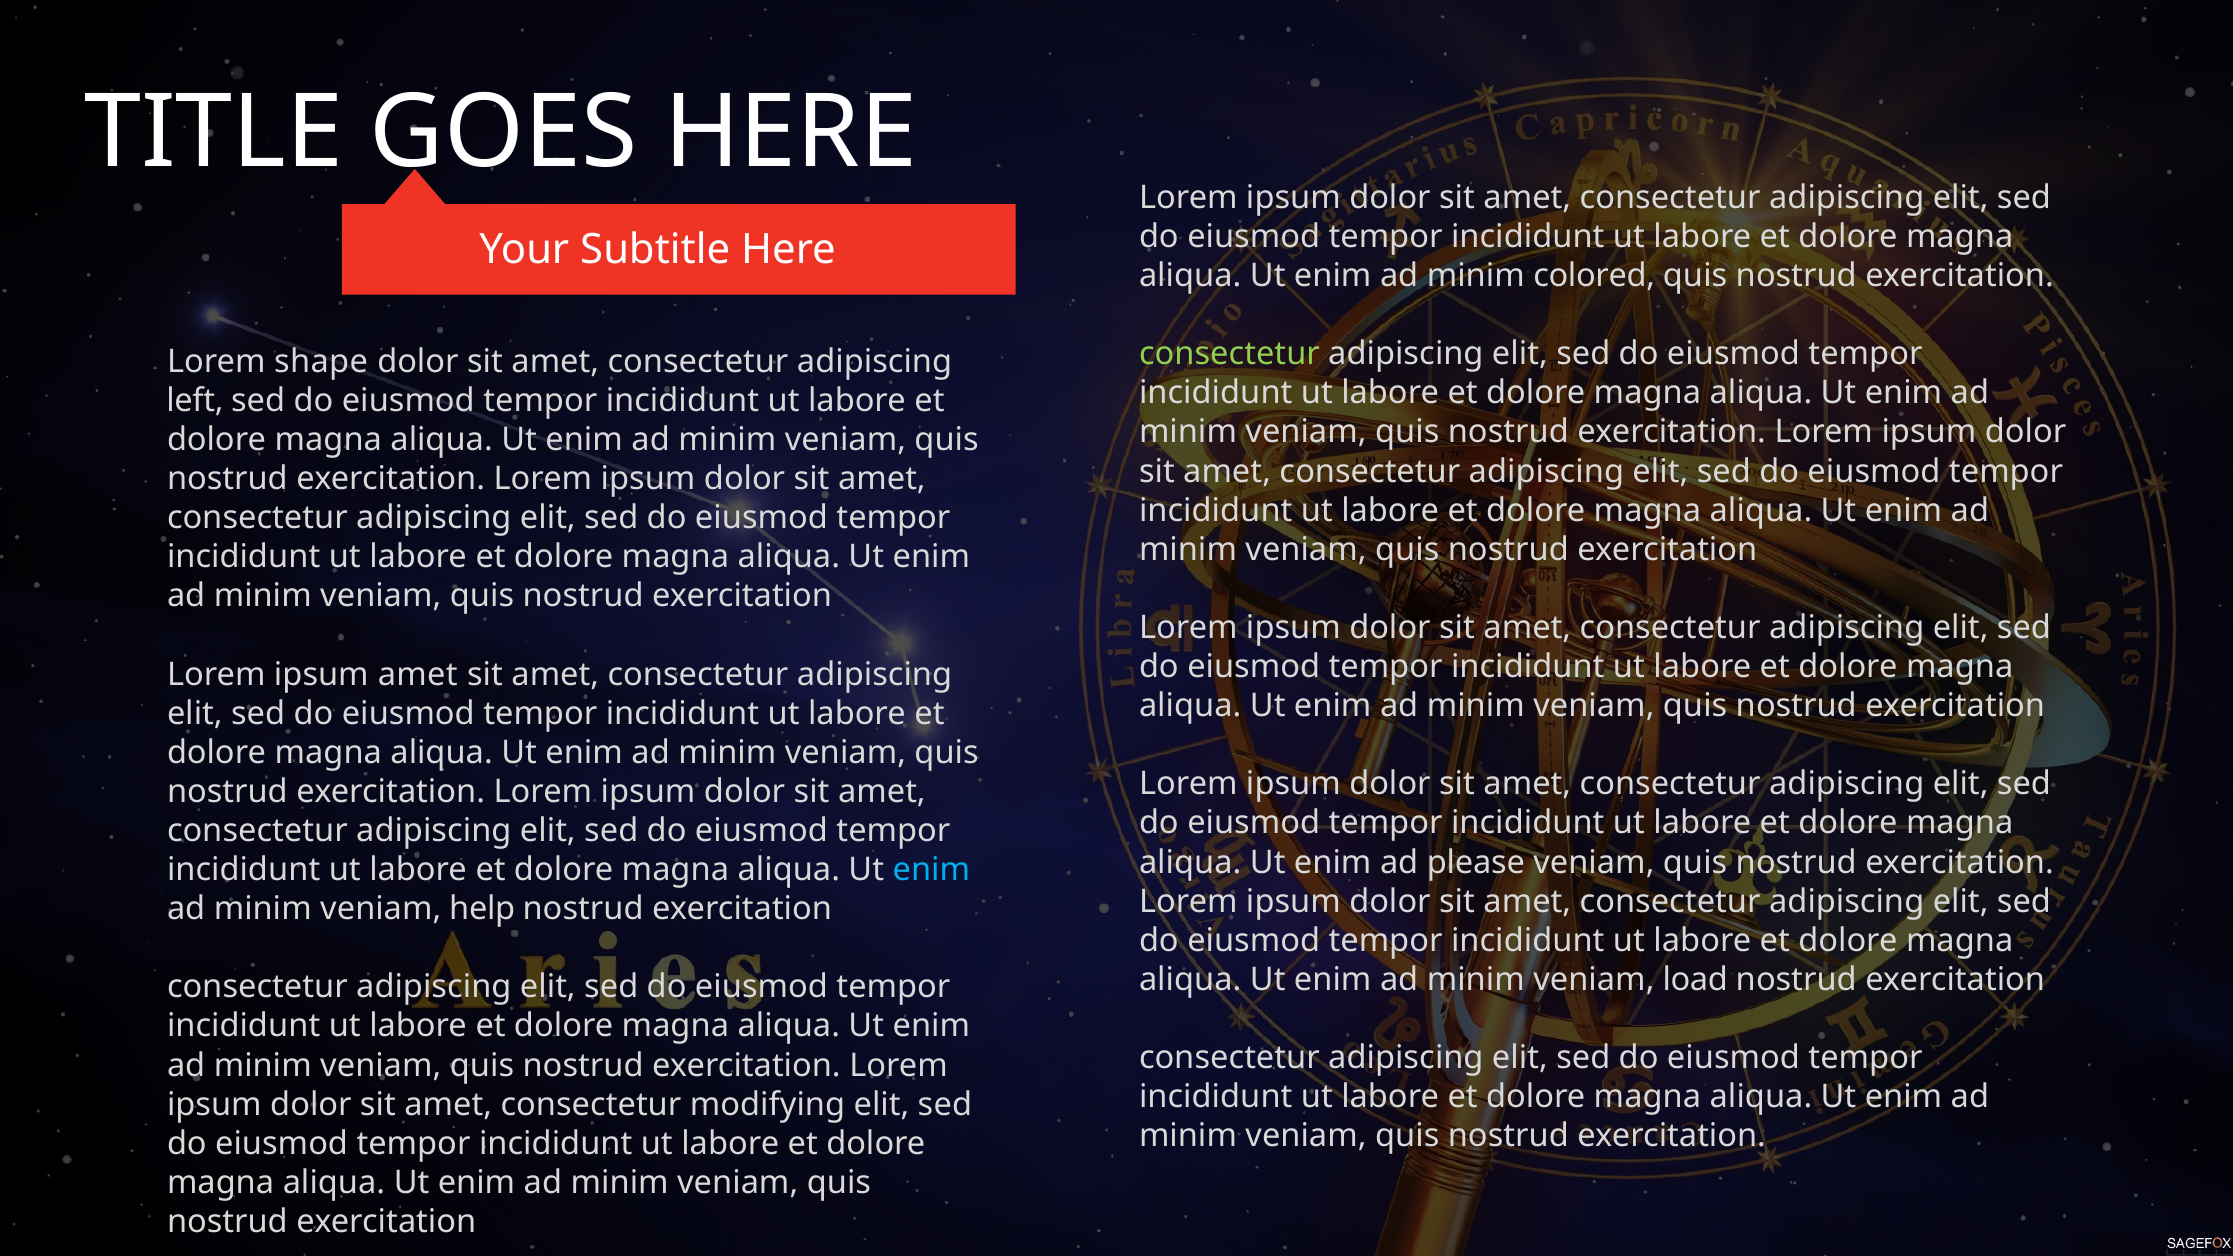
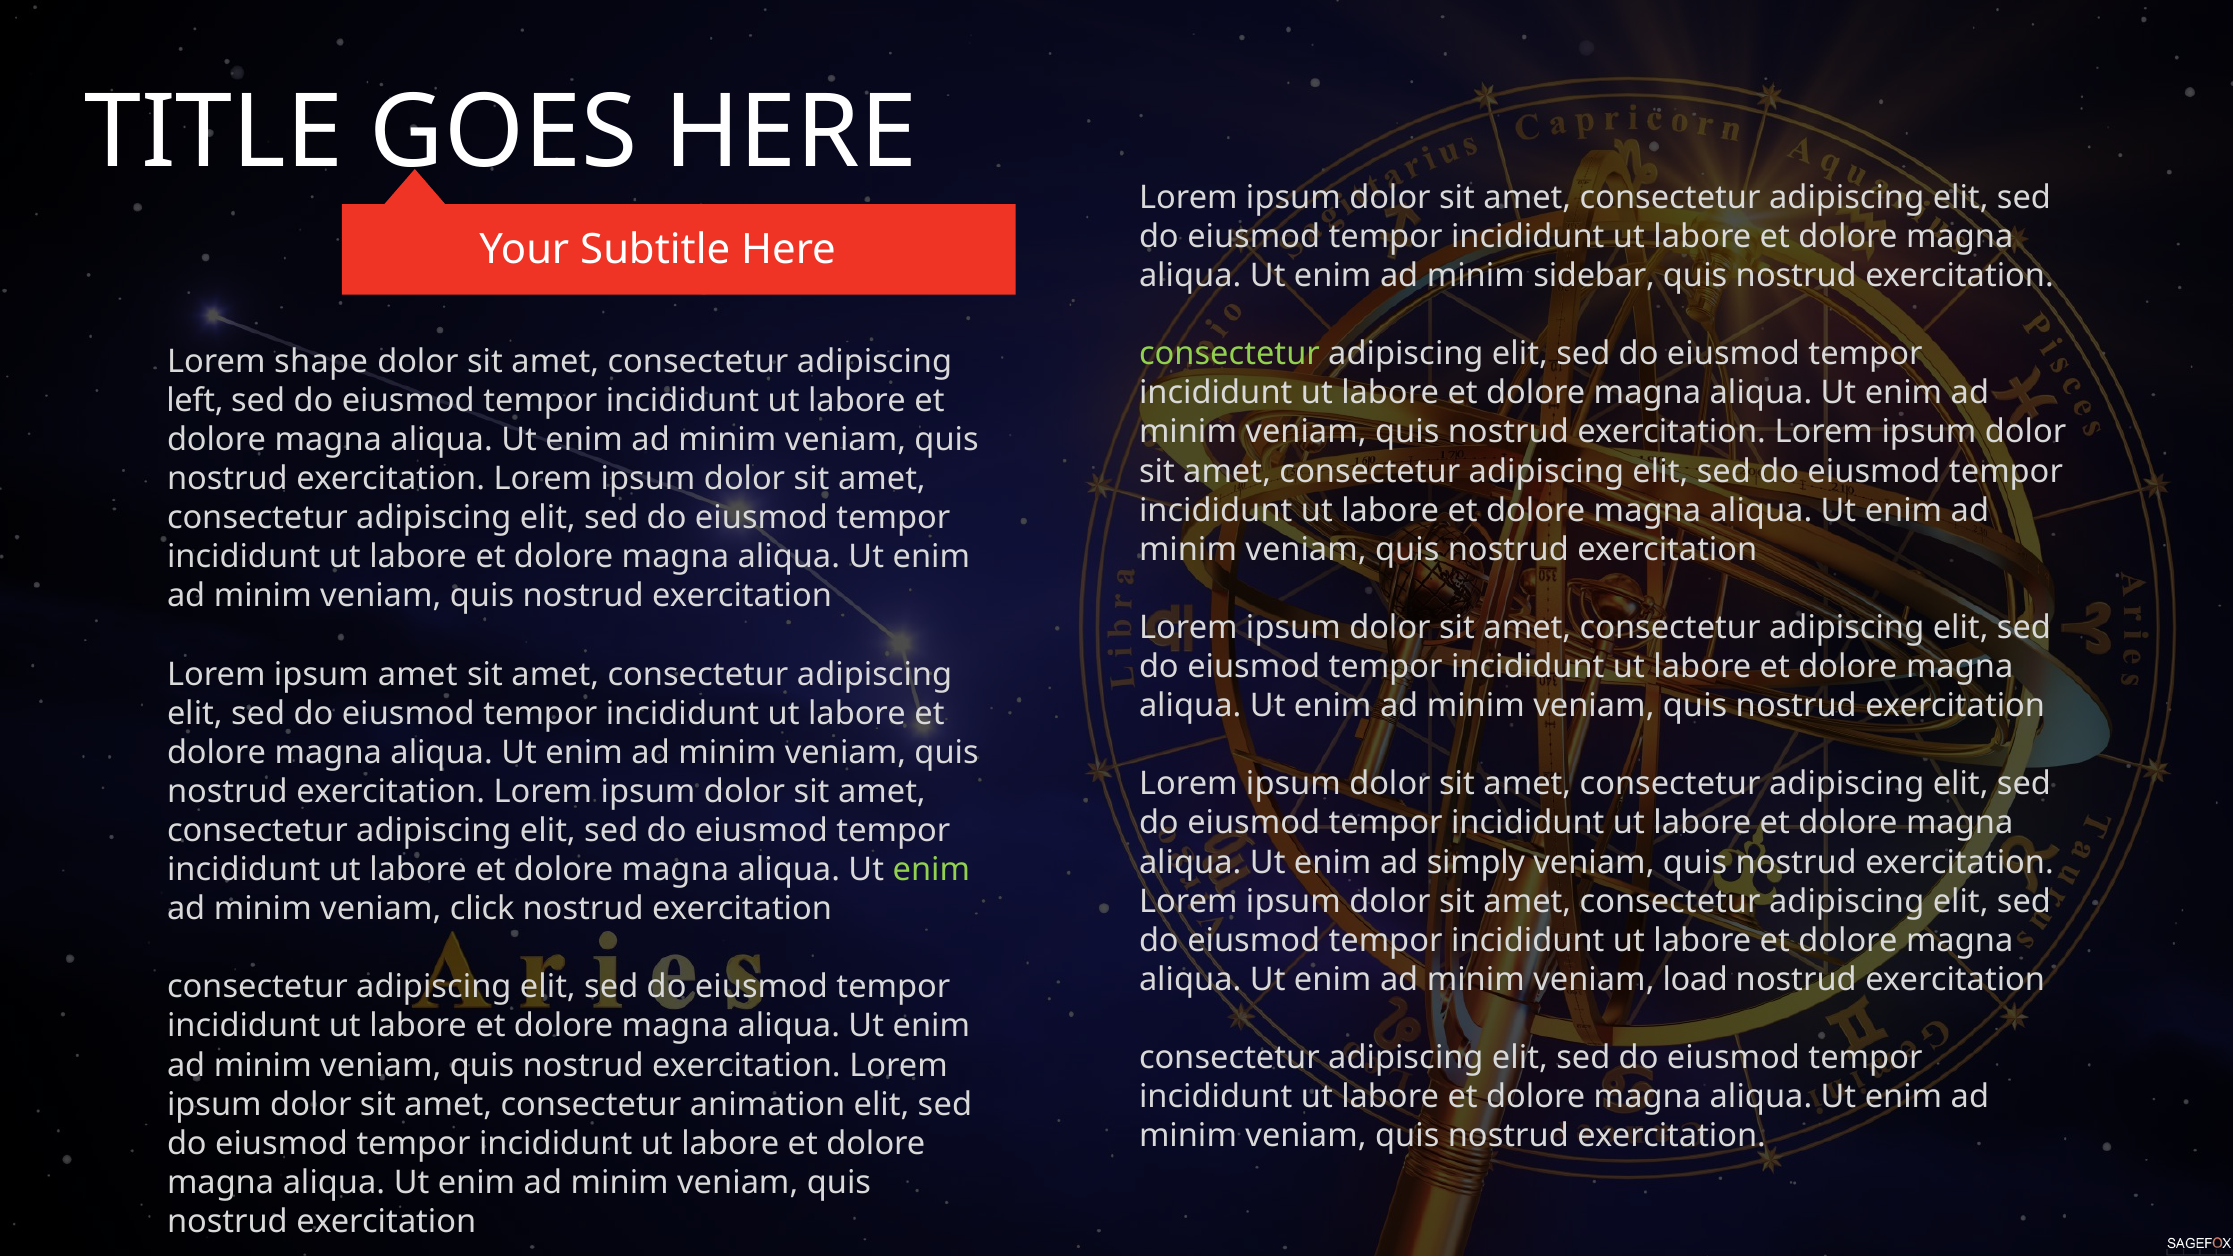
colored: colored -> sidebar (1594, 276)
please: please -> simply (1476, 862)
enim colour: light blue -> light green (931, 870)
help: help -> click (482, 909)
modifying: modifying -> animation (768, 1104)
